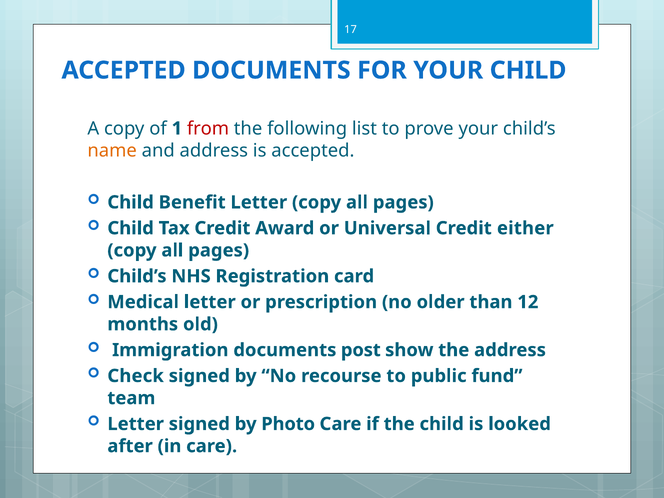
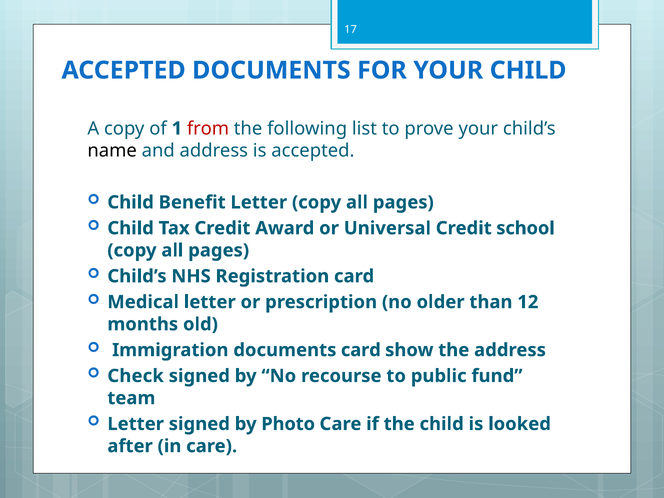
name colour: orange -> black (112, 151)
either: either -> school (525, 228)
documents post: post -> card (361, 350)
